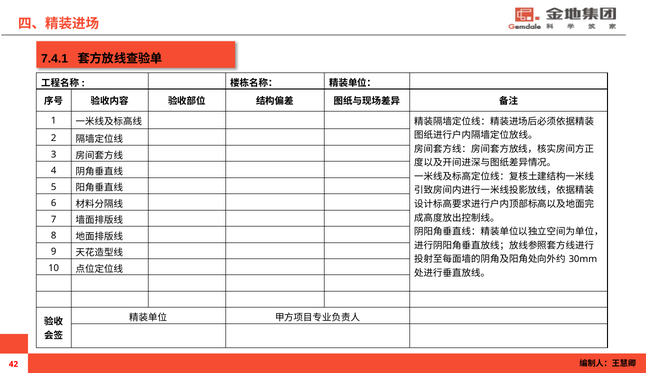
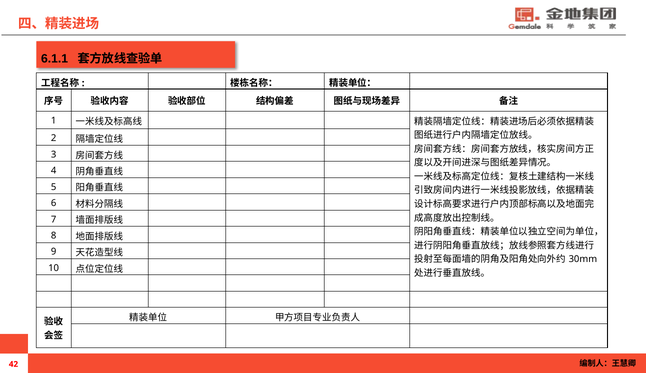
7.4.1: 7.4.1 -> 6.1.1 (55, 59)
